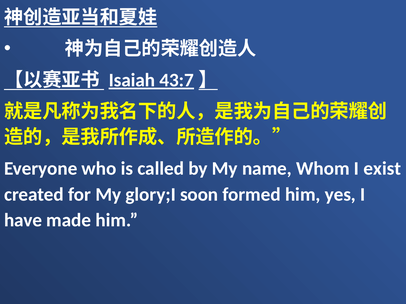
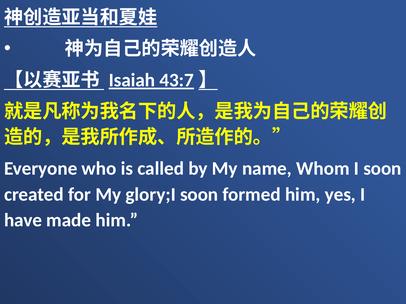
I exist: exist -> soon (382, 169)
